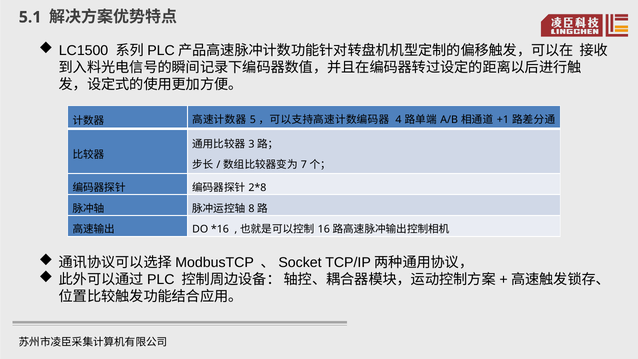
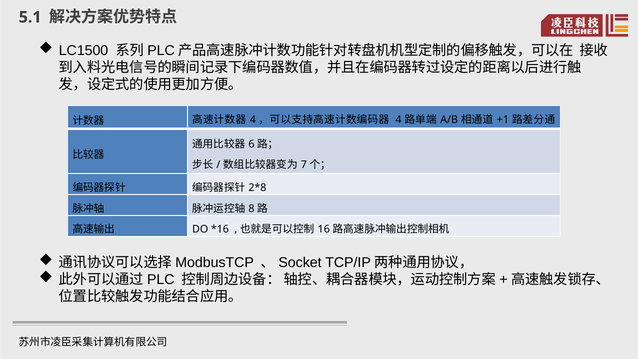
5: 5 -> 4 (253, 119)
3: 3 -> 6 (251, 144)
